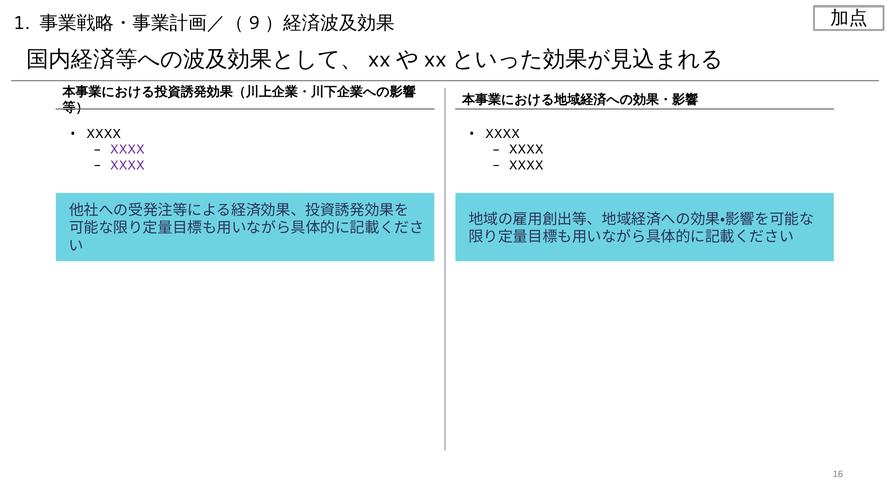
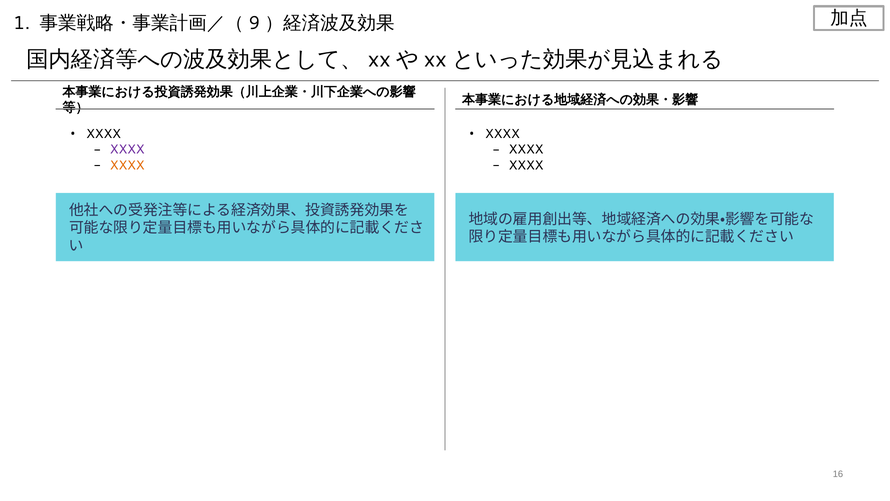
XXXX colour: purple -> orange (127, 165)
